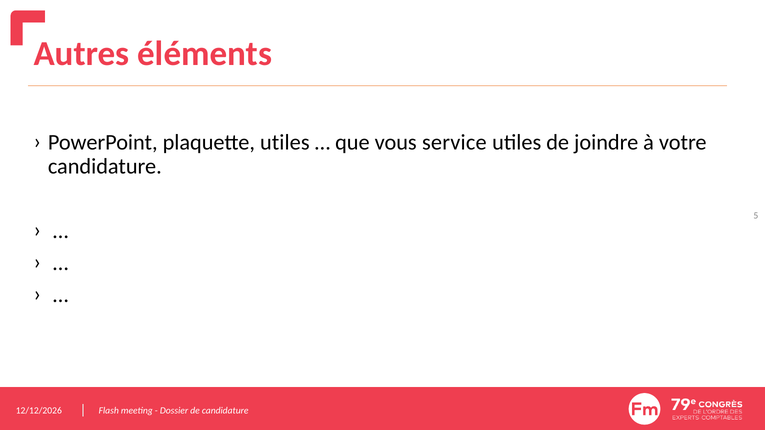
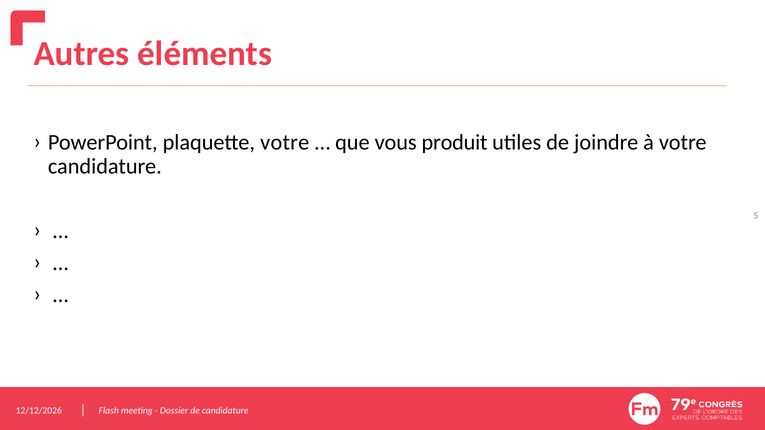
plaquette utiles: utiles -> votre (285, 143)
service: service -> produit (455, 143)
